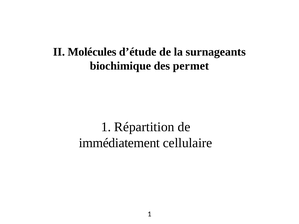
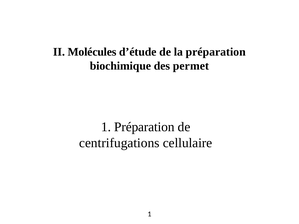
la surnageants: surnageants -> préparation (216, 52)
1 Répartition: Répartition -> Préparation (144, 127)
immédiatement: immédiatement -> centrifugations (119, 143)
